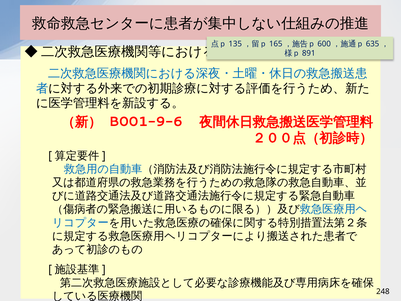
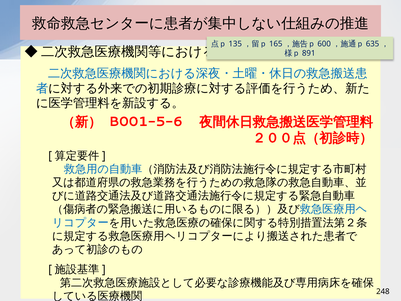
B001-9-6: B001-9-6 -> B001-5-6 (146, 122)
